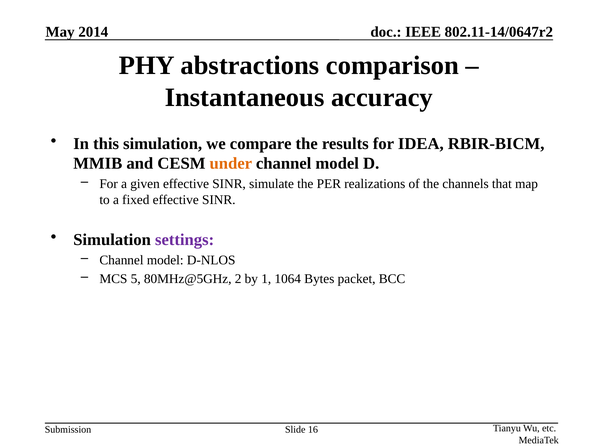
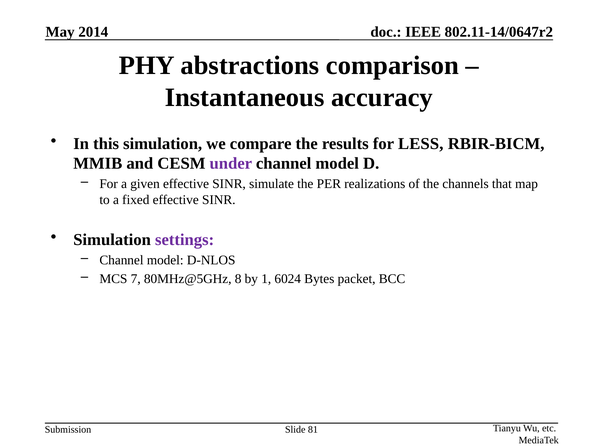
IDEA: IDEA -> LESS (421, 144)
under colour: orange -> purple (231, 164)
5: 5 -> 7 (136, 279)
2: 2 -> 8 (238, 279)
1064: 1064 -> 6024 (288, 279)
16: 16 -> 81 (313, 430)
